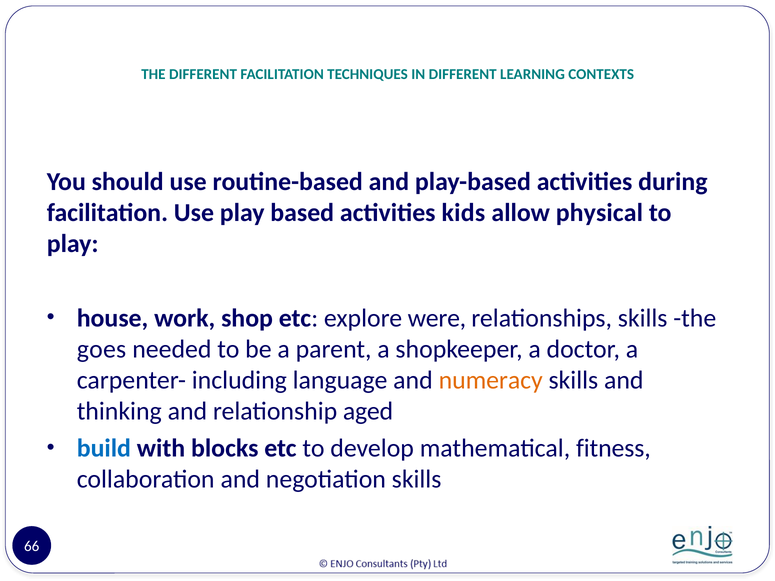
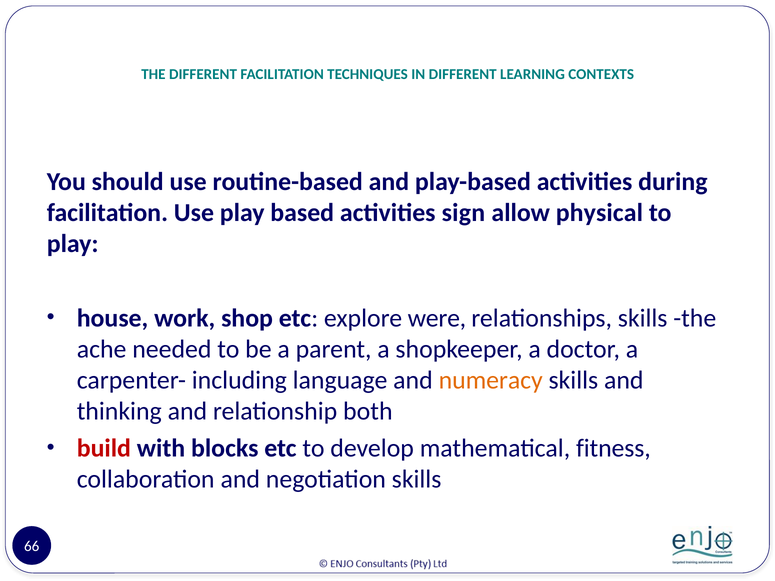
kids: kids -> sign (463, 213)
goes: goes -> ache (102, 349)
aged: aged -> both (368, 411)
build colour: blue -> red (104, 449)
